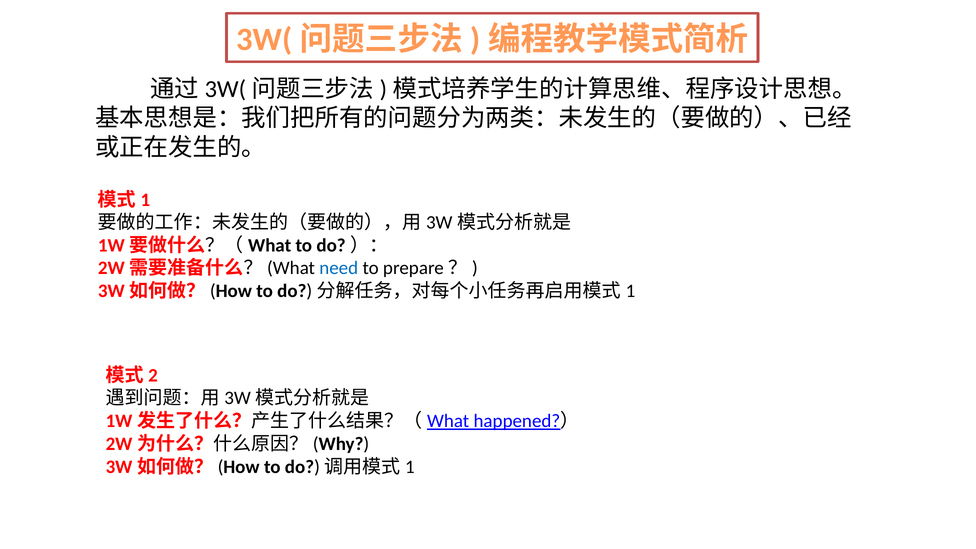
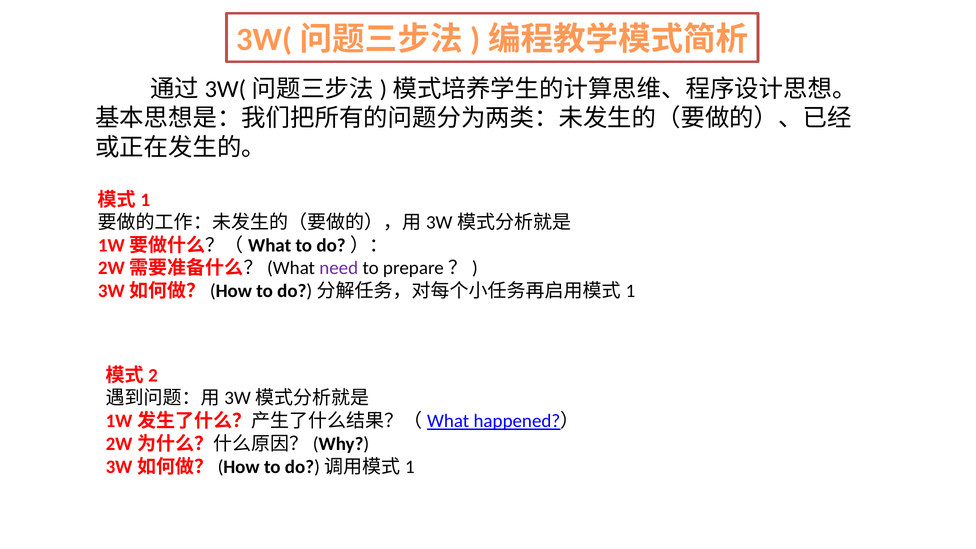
need colour: blue -> purple (339, 268)
